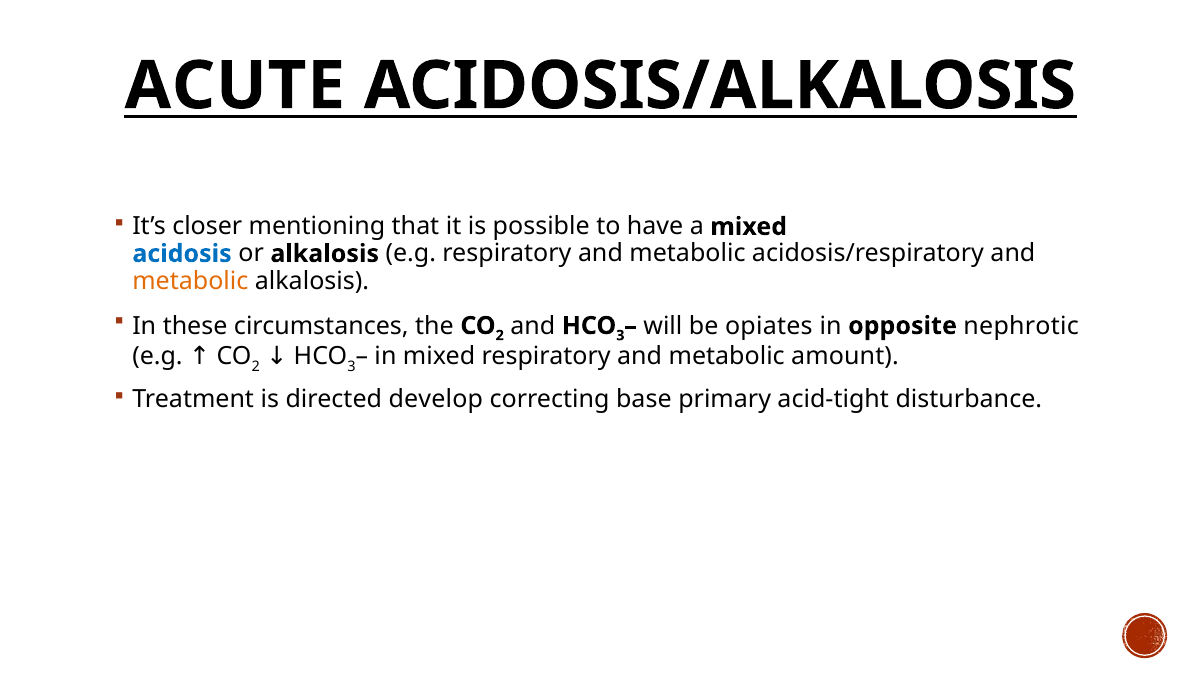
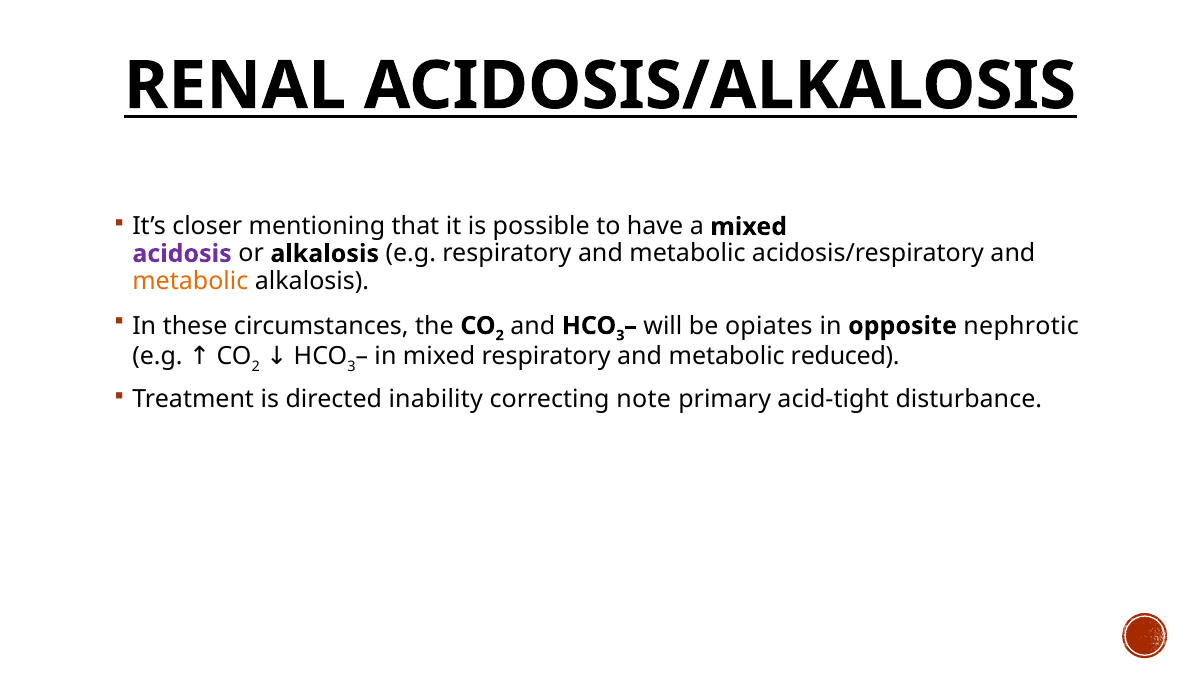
ACUTE: ACUTE -> RENAL (235, 86)
acidosis colour: blue -> purple (182, 254)
amount: amount -> reduced (845, 357)
develop: develop -> inability (436, 399)
base: base -> note (644, 399)
